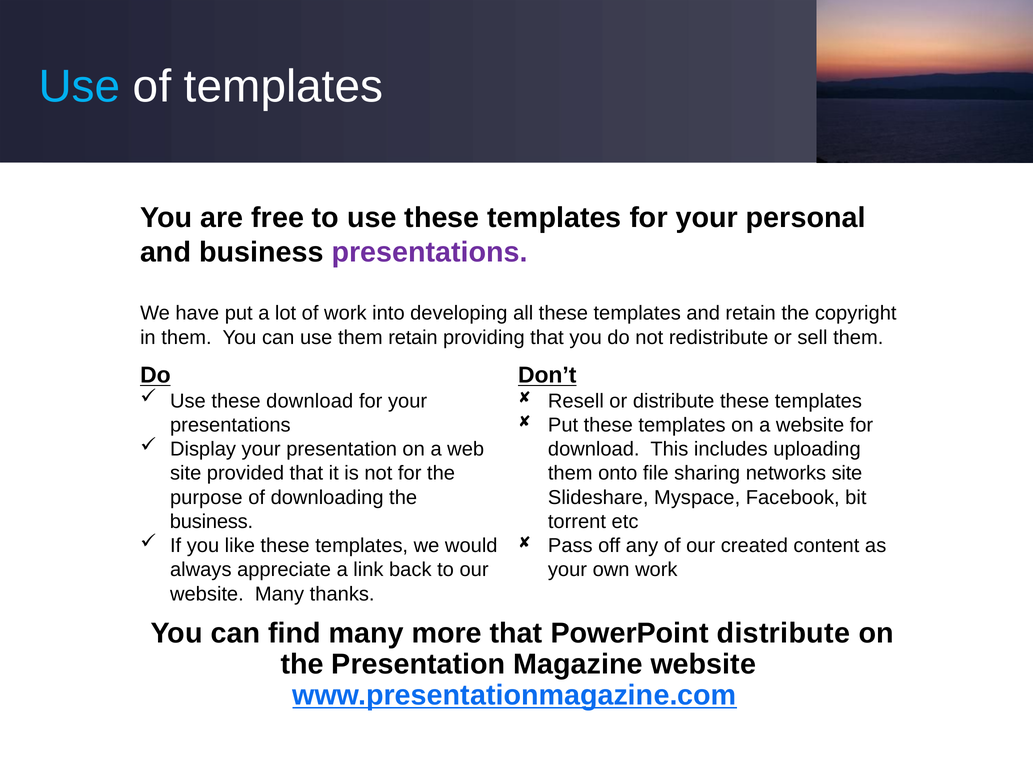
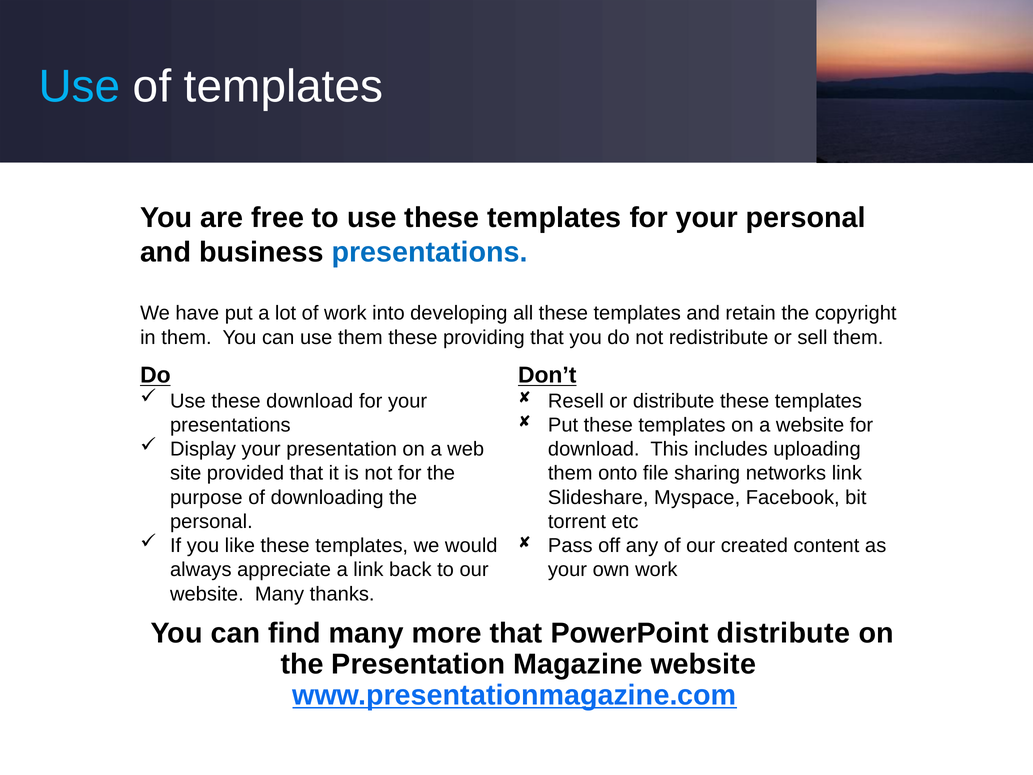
presentations colour: purple -> blue (430, 252)
them retain: retain -> these (413, 337)
networks site: site -> link (847, 473)
business: business -> personal (211, 521)
